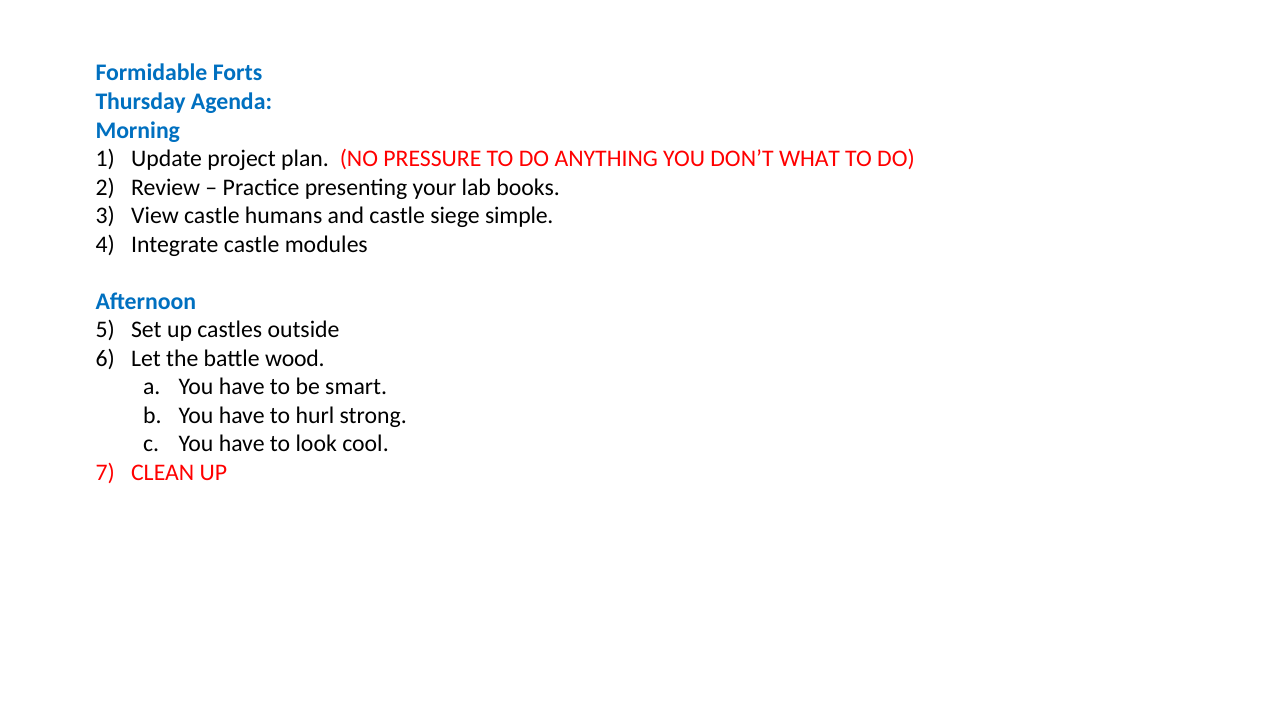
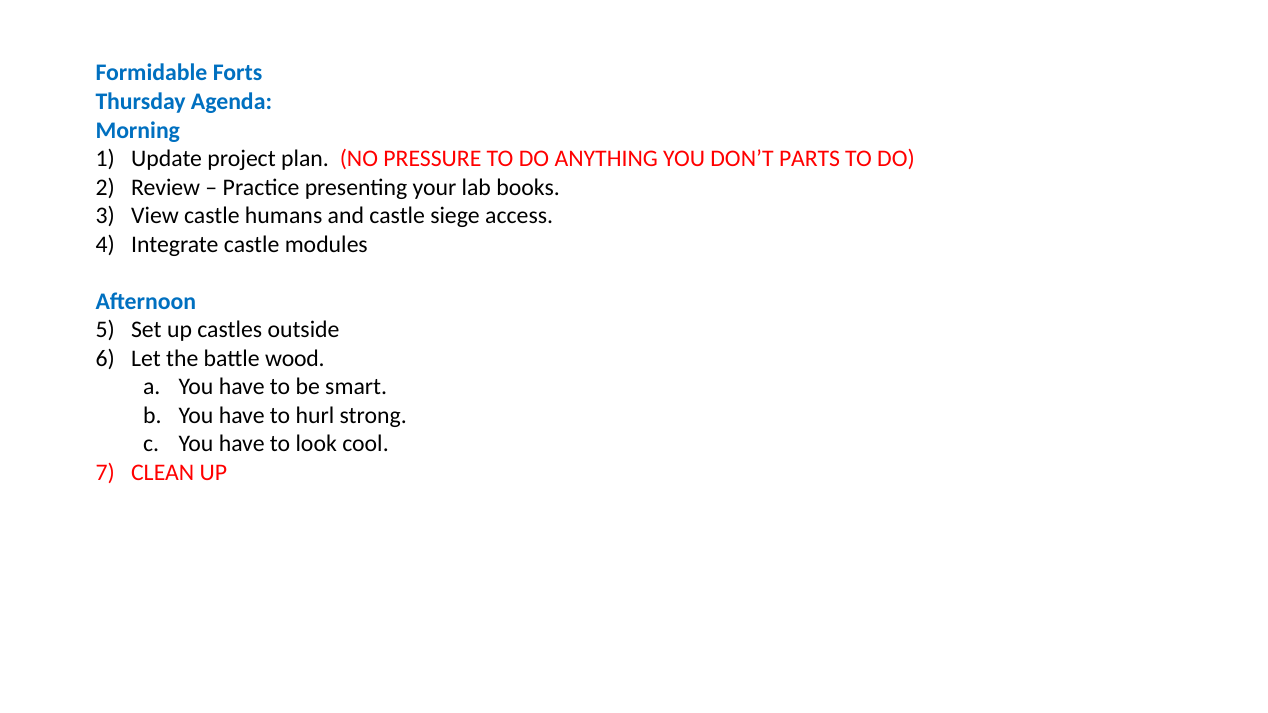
WHAT: WHAT -> PARTS (810, 159)
simple: simple -> access (519, 216)
